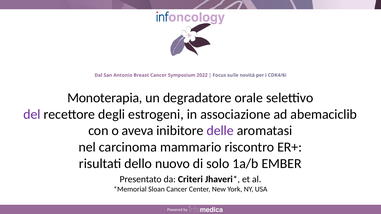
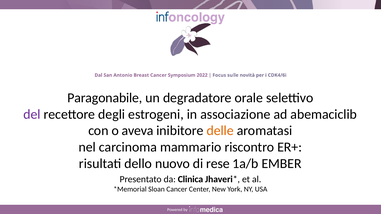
Monoterapia: Monoterapia -> Paragonabile (105, 98)
delle colour: purple -> orange (220, 131)
solo: solo -> rese (218, 164)
Criteri: Criteri -> Clinica (190, 179)
